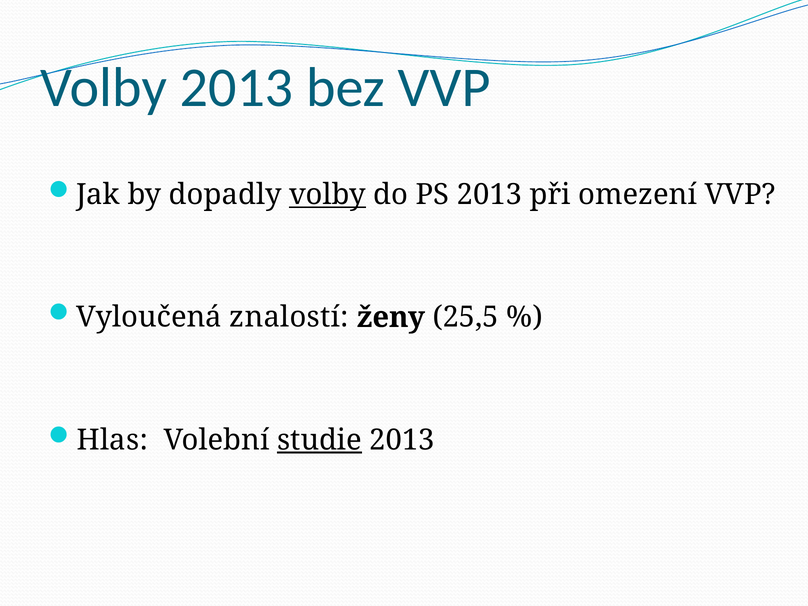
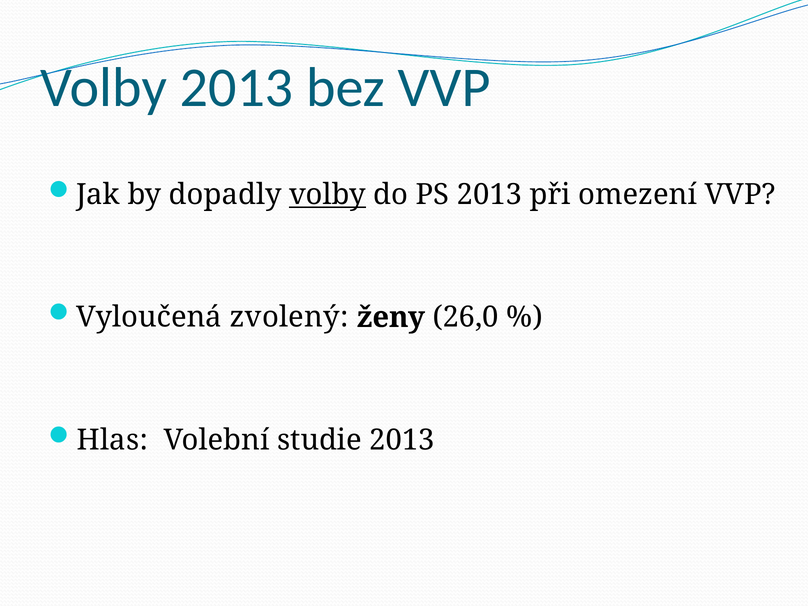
znalostí: znalostí -> zvolený (289, 317)
25,5: 25,5 -> 26,0 (466, 317)
studie underline: present -> none (319, 440)
